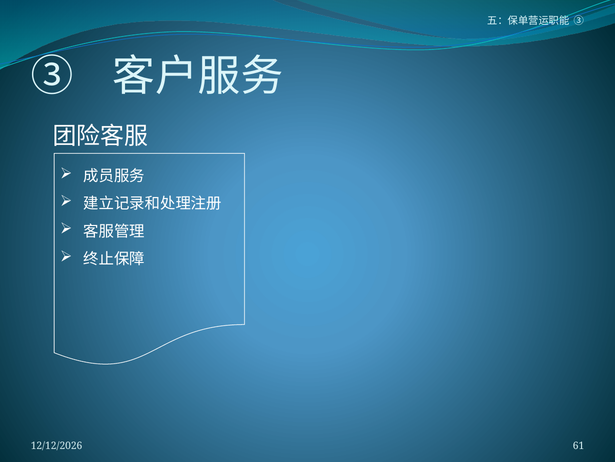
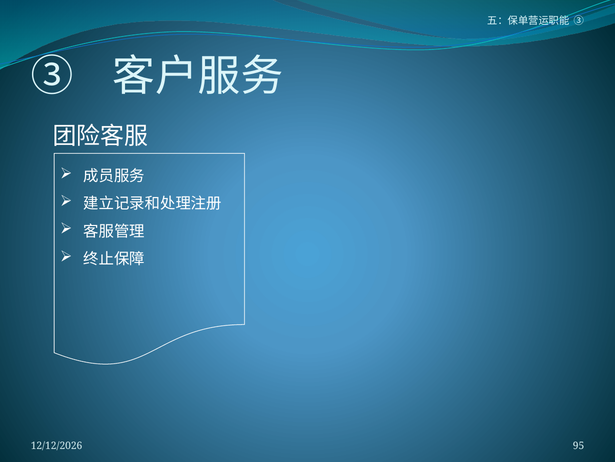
61: 61 -> 95 (579, 445)
